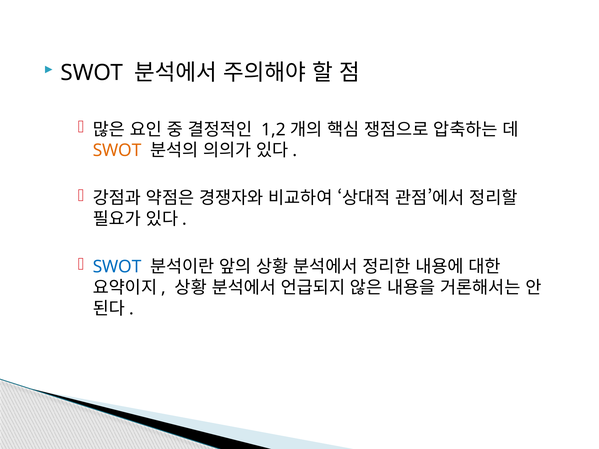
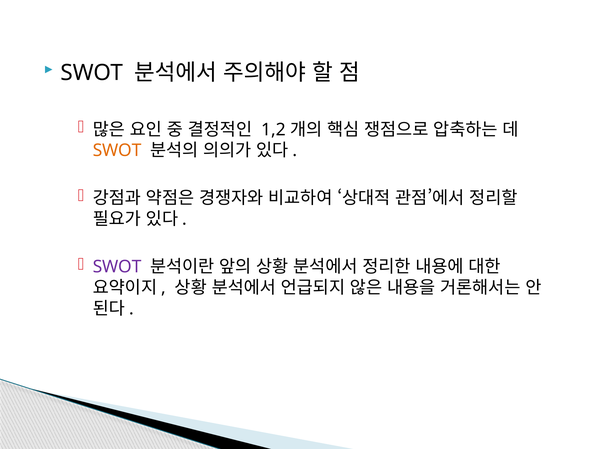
SWOT colour: blue -> purple (117, 267)
